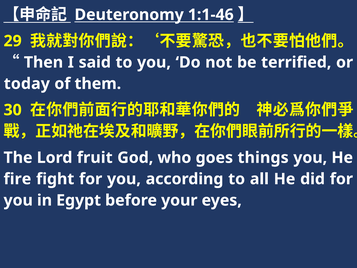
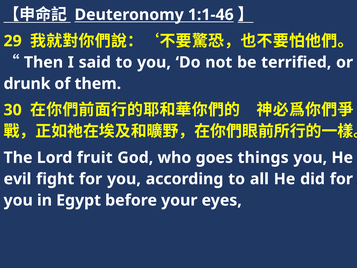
today: today -> drunk (27, 84)
fire: fire -> evil (17, 179)
